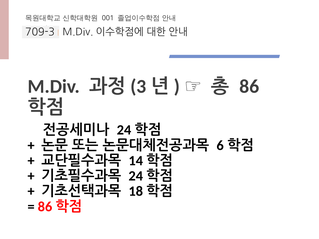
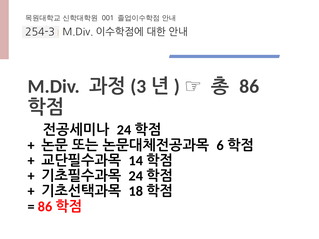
709-3: 709-3 -> 254-3 (40, 32)
